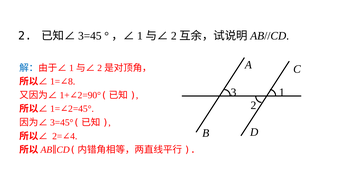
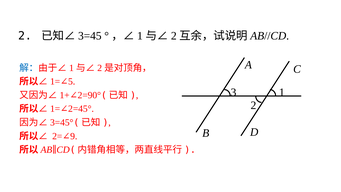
8: 8 -> 5 (72, 81)
4: 4 -> 9 (74, 136)
